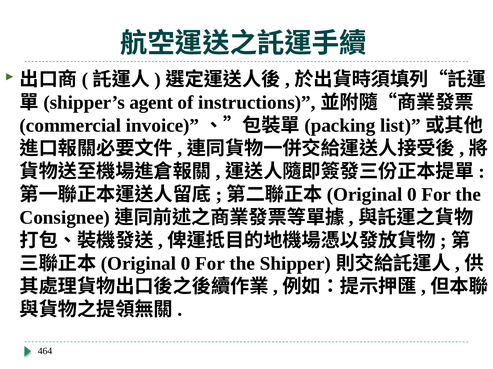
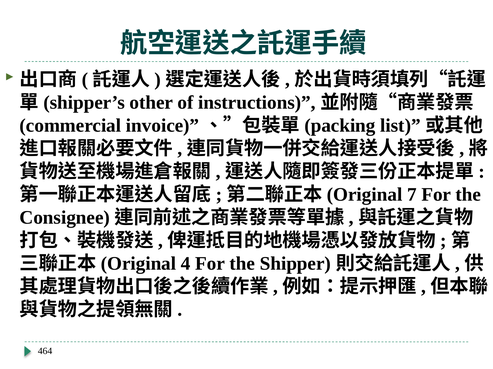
agent: agent -> other (151, 103)
0: 0 -> 7 (412, 195)
0: 0 -> 4 (186, 264)
